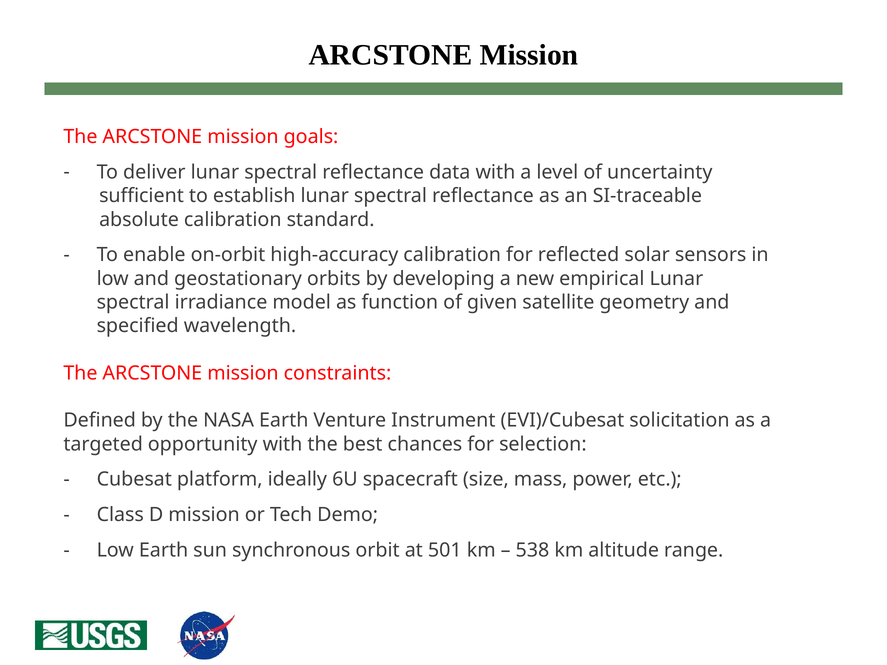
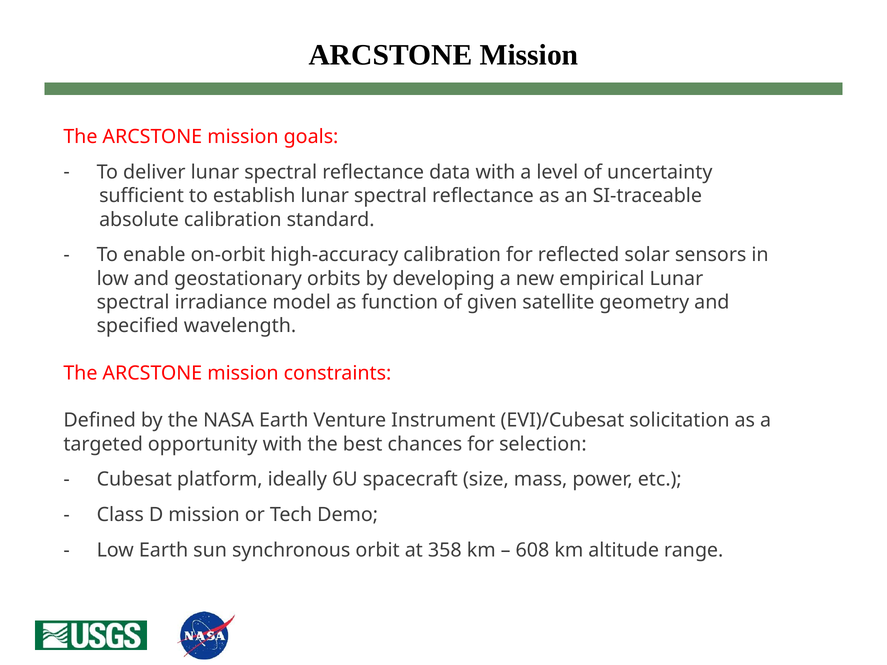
501: 501 -> 358 (445, 551)
538: 538 -> 608 (532, 551)
